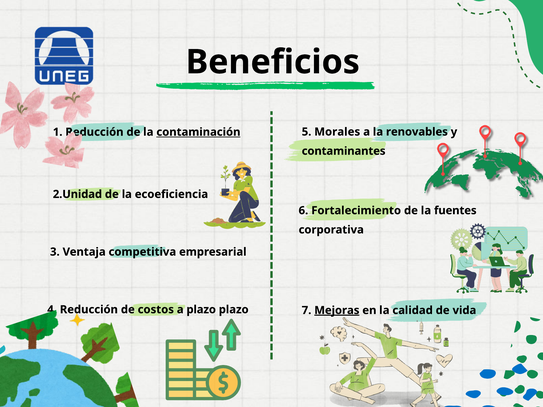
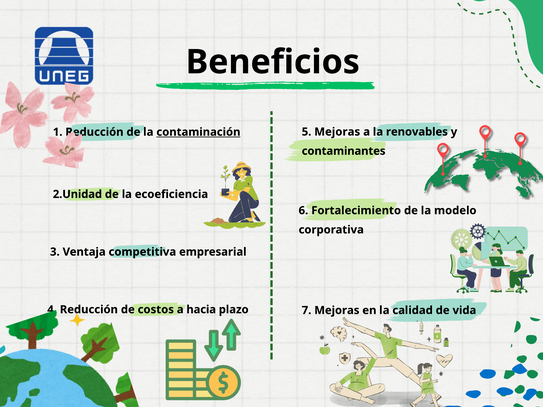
5 Morales: Morales -> Mejoras (337, 132)
fuentes: fuentes -> modelo (455, 211)
a plazo: plazo -> hacia (201, 310)
Mejoras underline: present -> none (337, 311)
